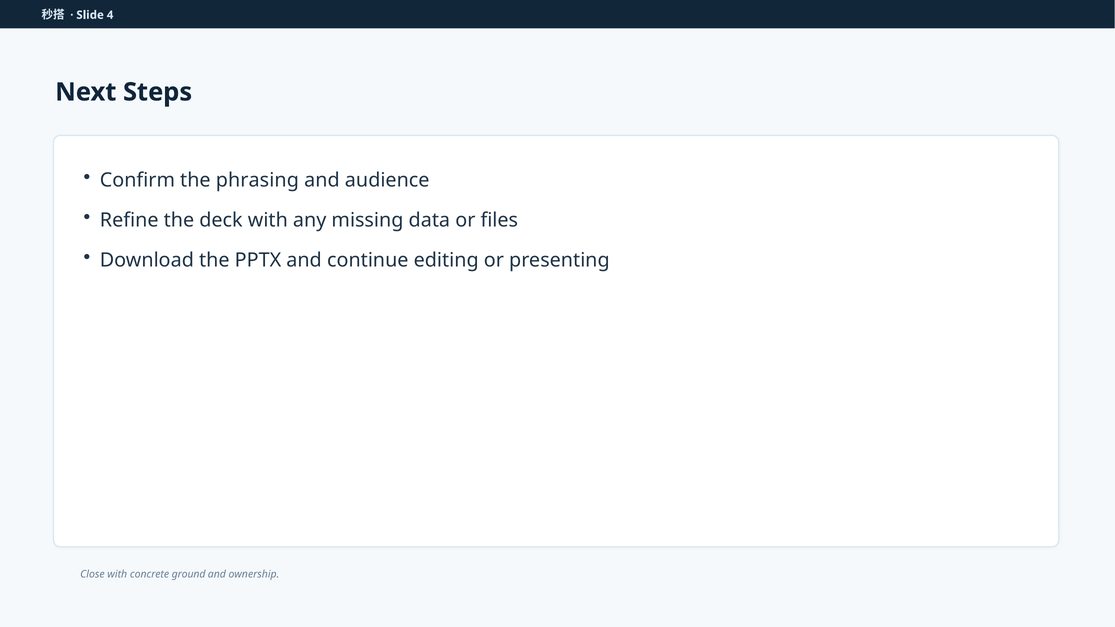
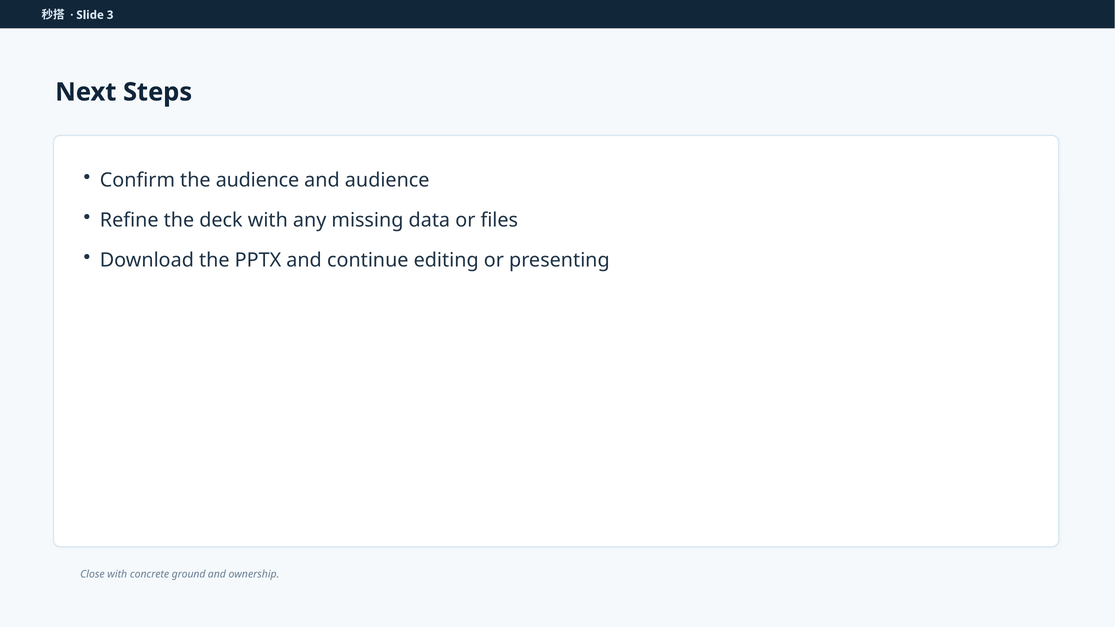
4: 4 -> 3 (110, 15)
the phrasing: phrasing -> audience (257, 180)
